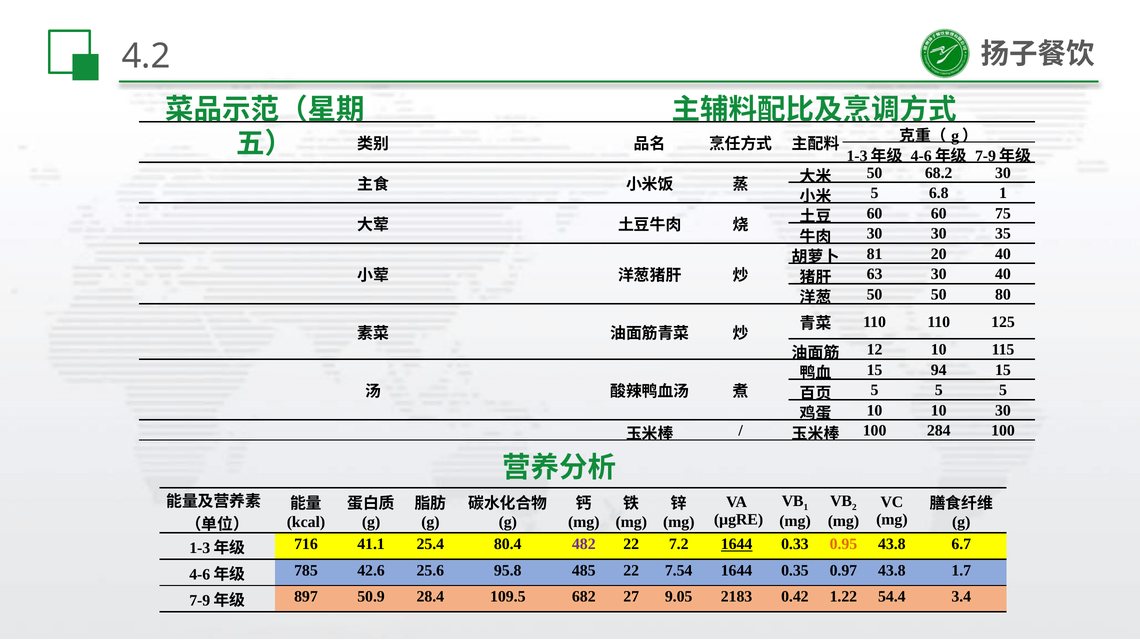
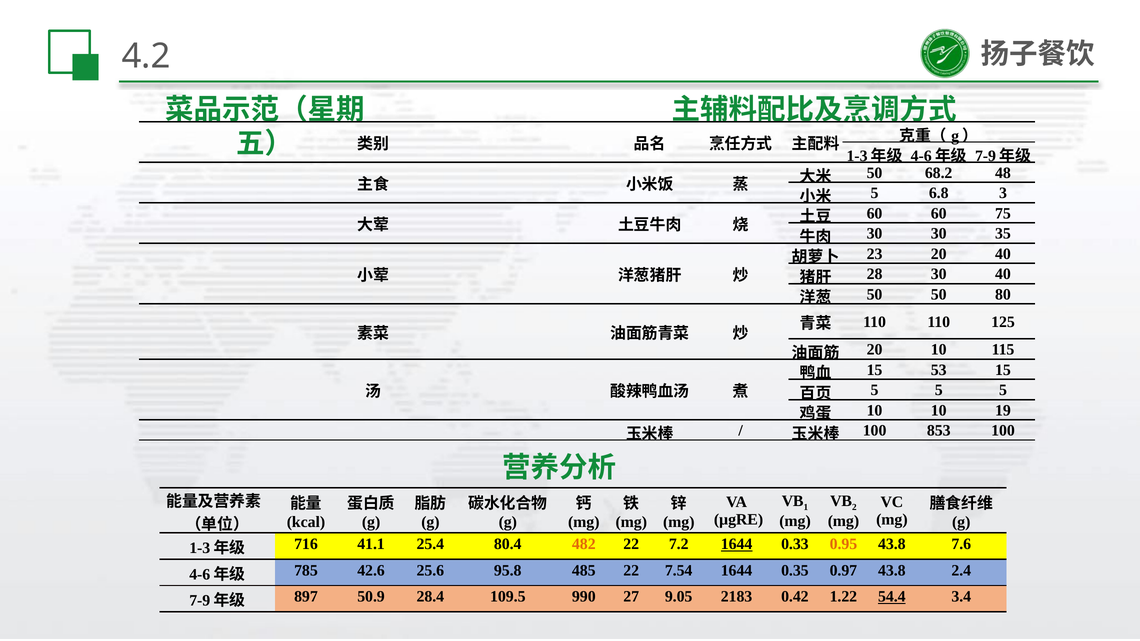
68.2 30: 30 -> 48 (1003, 173)
6.8 1: 1 -> 3 (1003, 193)
81: 81 -> 23 (875, 254)
63: 63 -> 28 (875, 274)
12: 12 -> 20 (875, 350)
94: 94 -> 53 (939, 370)
10 30: 30 -> 19 (1003, 411)
284: 284 -> 853 (939, 431)
482 colour: purple -> orange (584, 544)
6.7: 6.7 -> 7.6 (961, 544)
1.7: 1.7 -> 2.4 (961, 571)
682: 682 -> 990 (584, 597)
54.4 underline: none -> present (892, 597)
